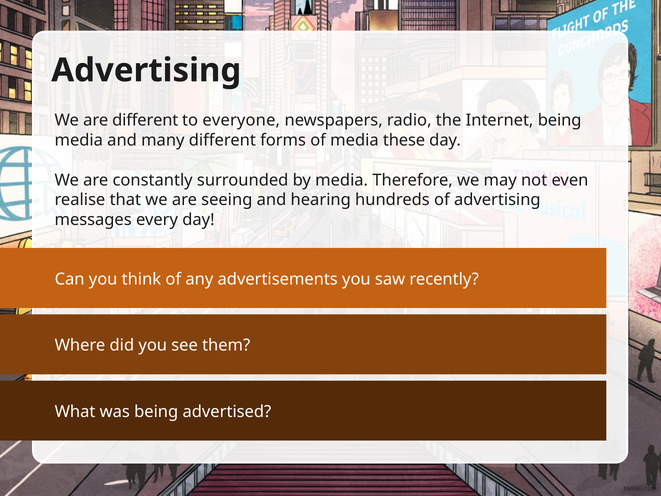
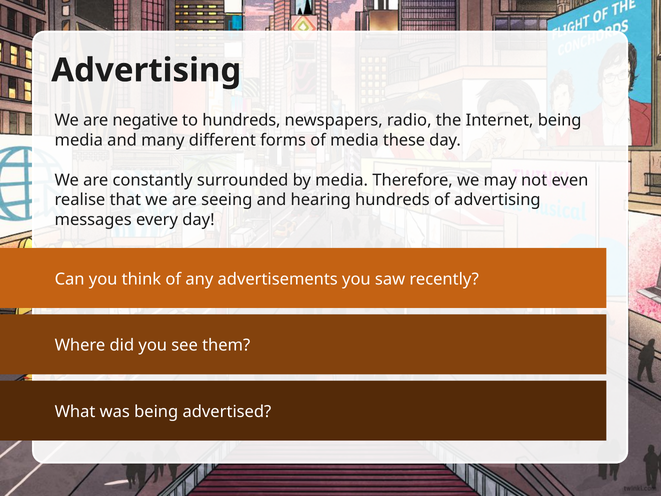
are different: different -> negative (145, 120)
to everyone: everyone -> hundreds (241, 120)
